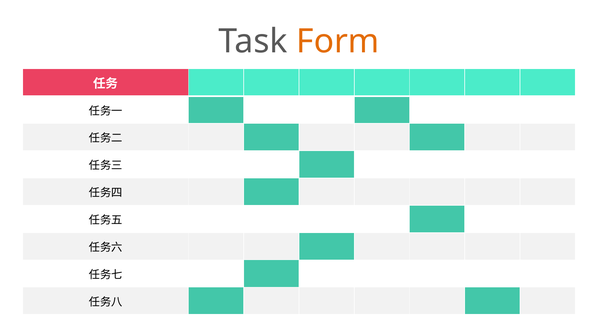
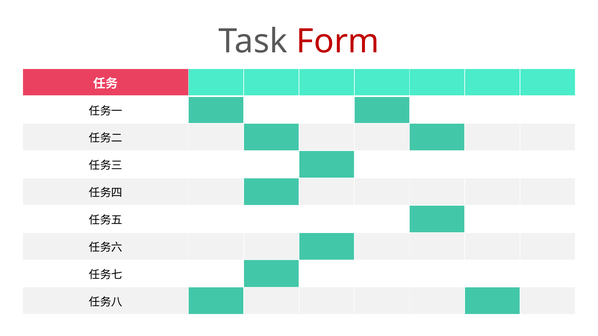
Form colour: orange -> red (338, 41)
